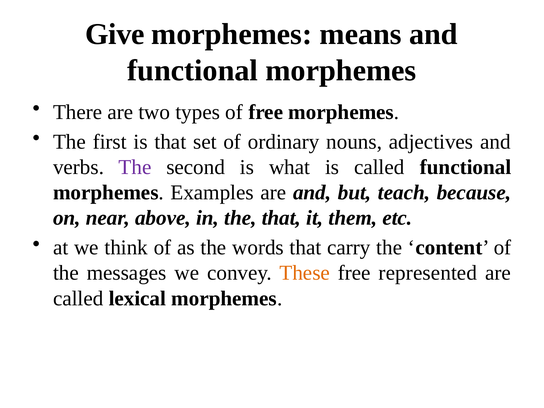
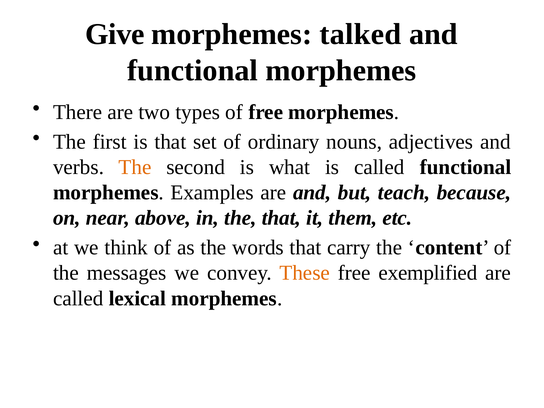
means: means -> talked (360, 34)
The colour: purple -> orange (135, 167)
represented: represented -> exemplified (428, 273)
